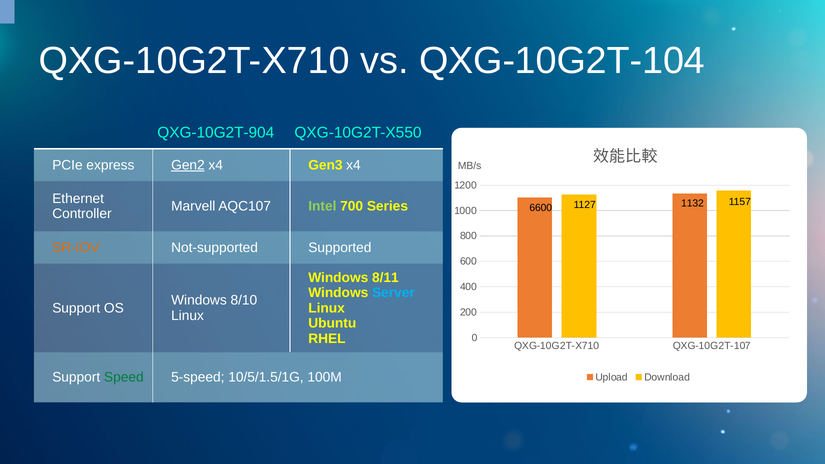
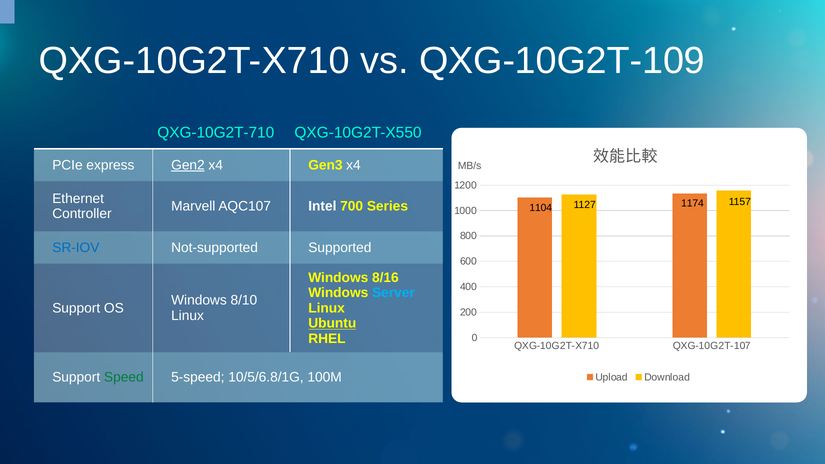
QXG-10G2T-104: QXG-10G2T-104 -> QXG-10G2T-109 (562, 61)
QXG-10G2T-904: QXG-10G2T-904 -> QXG-10G2T-710 (216, 133)
Intel colour: light green -> white (322, 206)
6600: 6600 -> 1104 (541, 208)
1132: 1132 -> 1174 (693, 203)
SR-IOV colour: orange -> blue (76, 248)
8/11: 8/11 -> 8/16 (385, 278)
Ubuntu underline: none -> present (332, 323)
10/5/1.5/1G: 10/5/1.5/1G -> 10/5/6.8/1G (266, 378)
